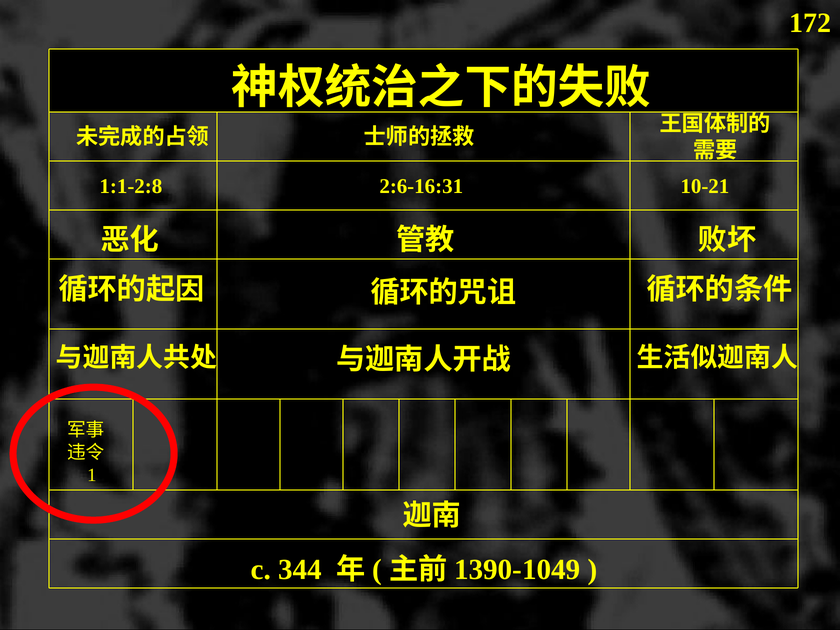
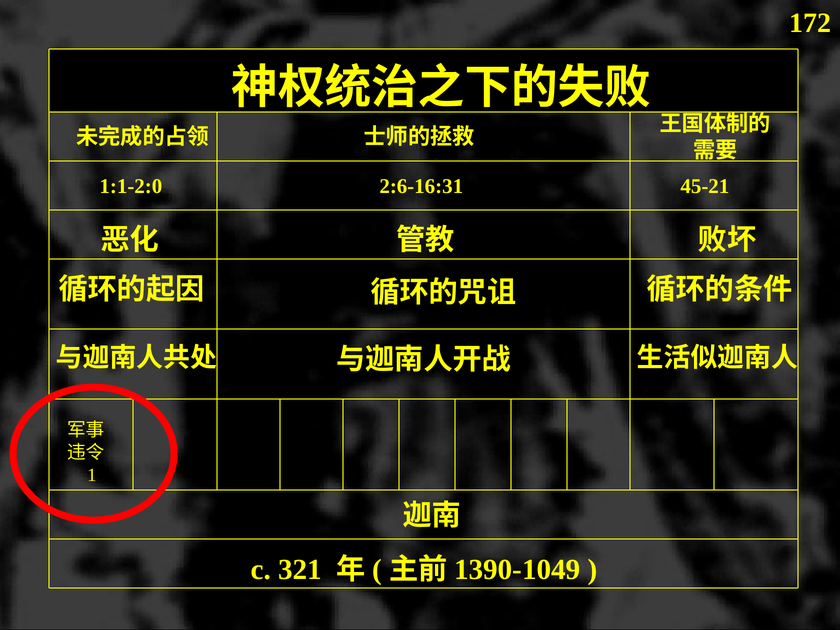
1:1-2:8: 1:1-2:8 -> 1:1-2:0 (131, 186)
10-21: 10-21 -> 45-21 (705, 186)
344: 344 -> 321 (300, 570)
